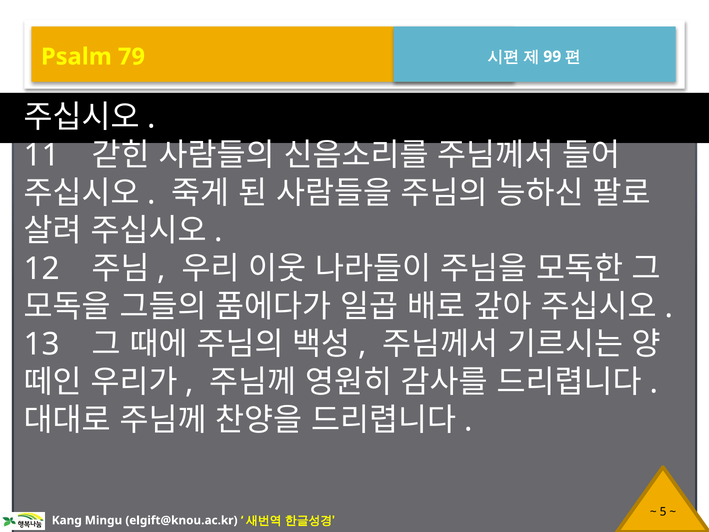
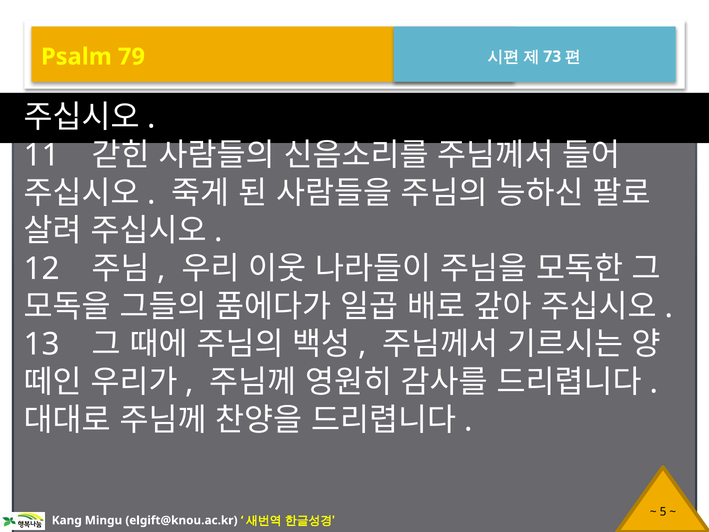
99: 99 -> 73 (552, 57)
